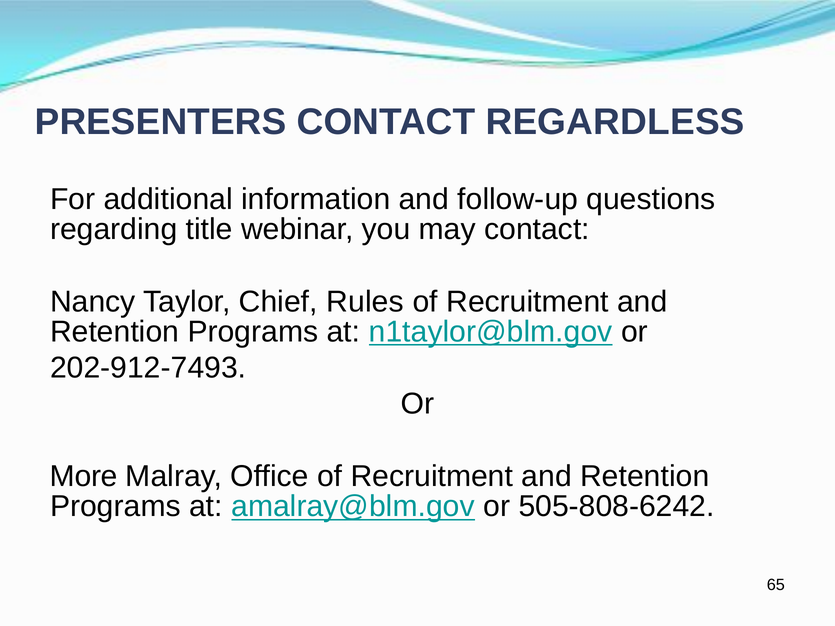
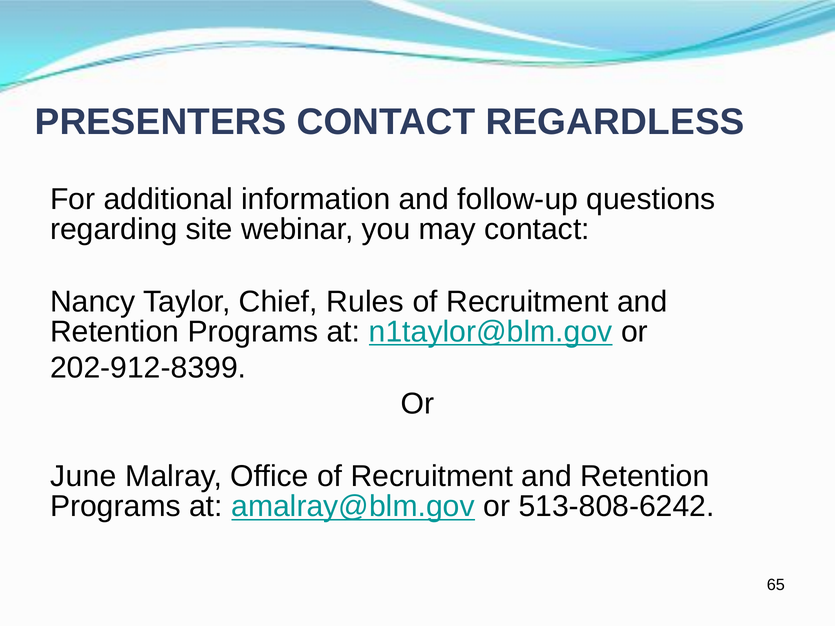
title: title -> site (209, 229)
202-912-7493: 202-912-7493 -> 202-912-8399 (148, 368)
More: More -> June (83, 477)
505-808-6242: 505-808-6242 -> 513-808-6242 (617, 507)
